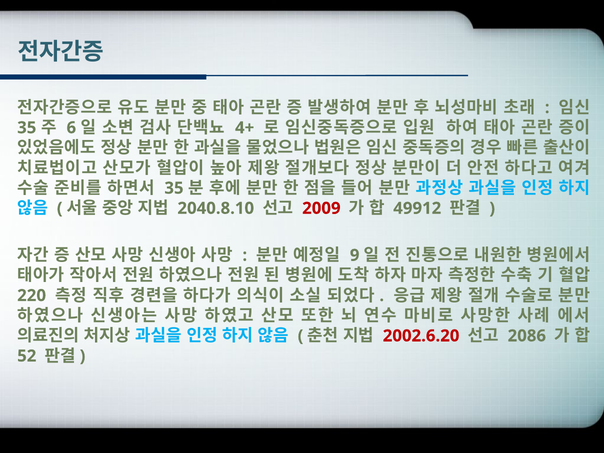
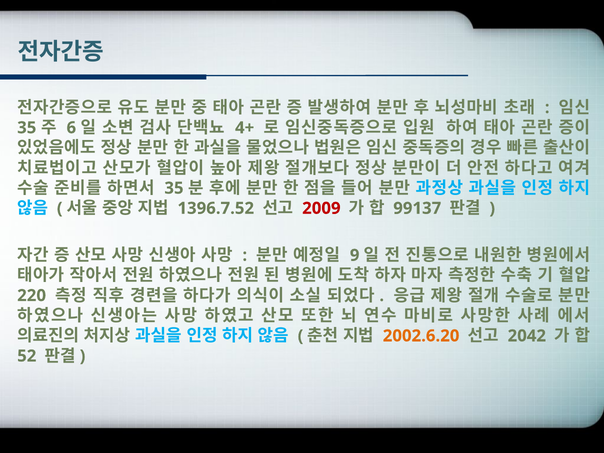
2040.8.10: 2040.8.10 -> 1396.7.52 (216, 208)
49912: 49912 -> 99137 (417, 208)
2002.6.20 colour: red -> orange (421, 336)
2086: 2086 -> 2042 (527, 336)
